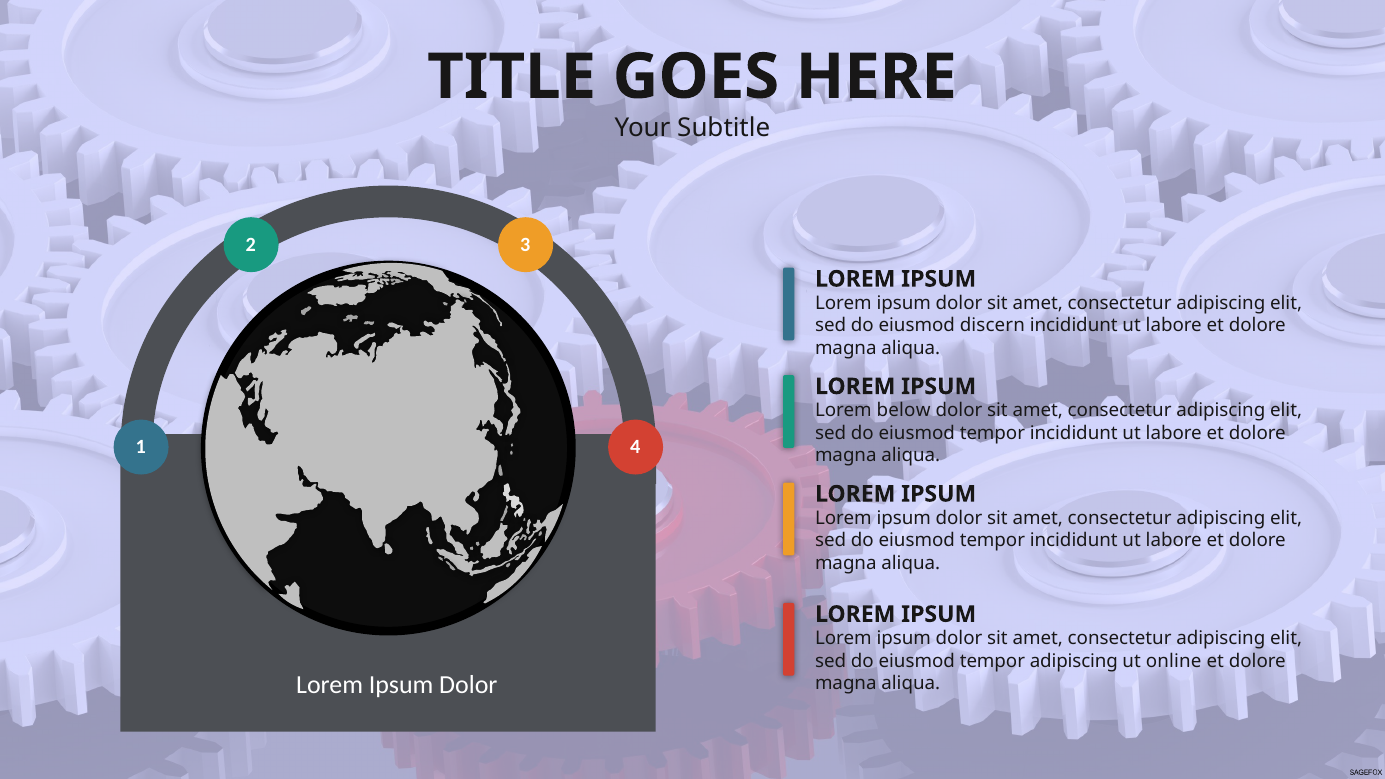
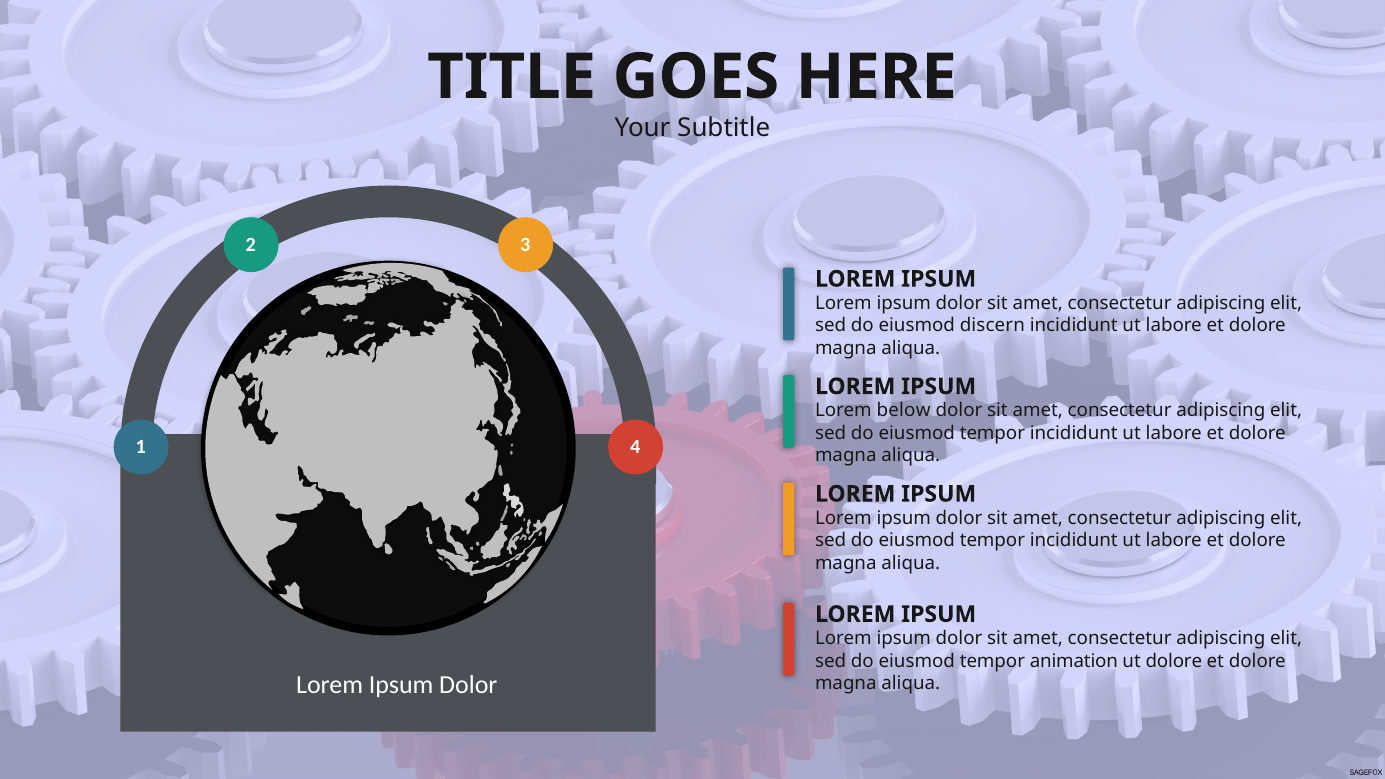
tempor adipiscing: adipiscing -> animation (1074, 661)
ut online: online -> dolore (1174, 661)
